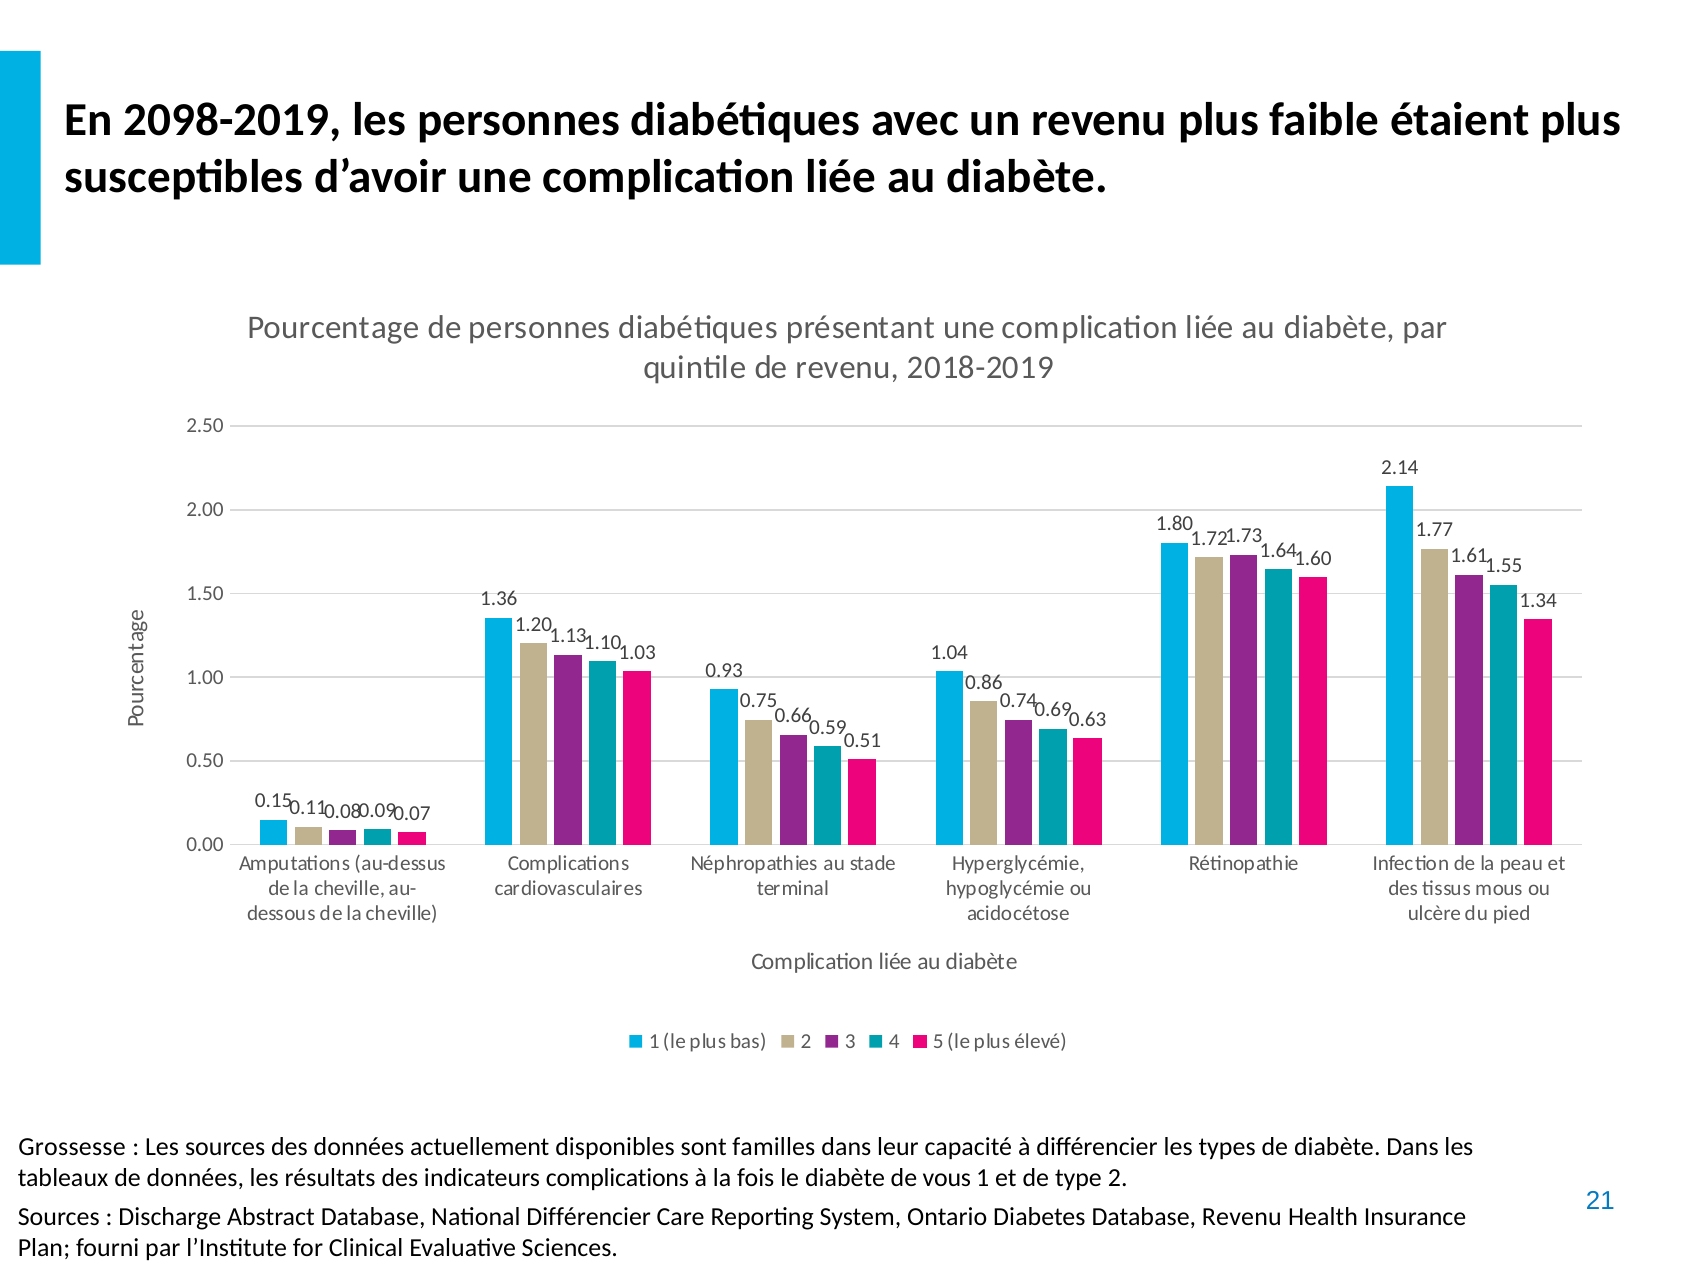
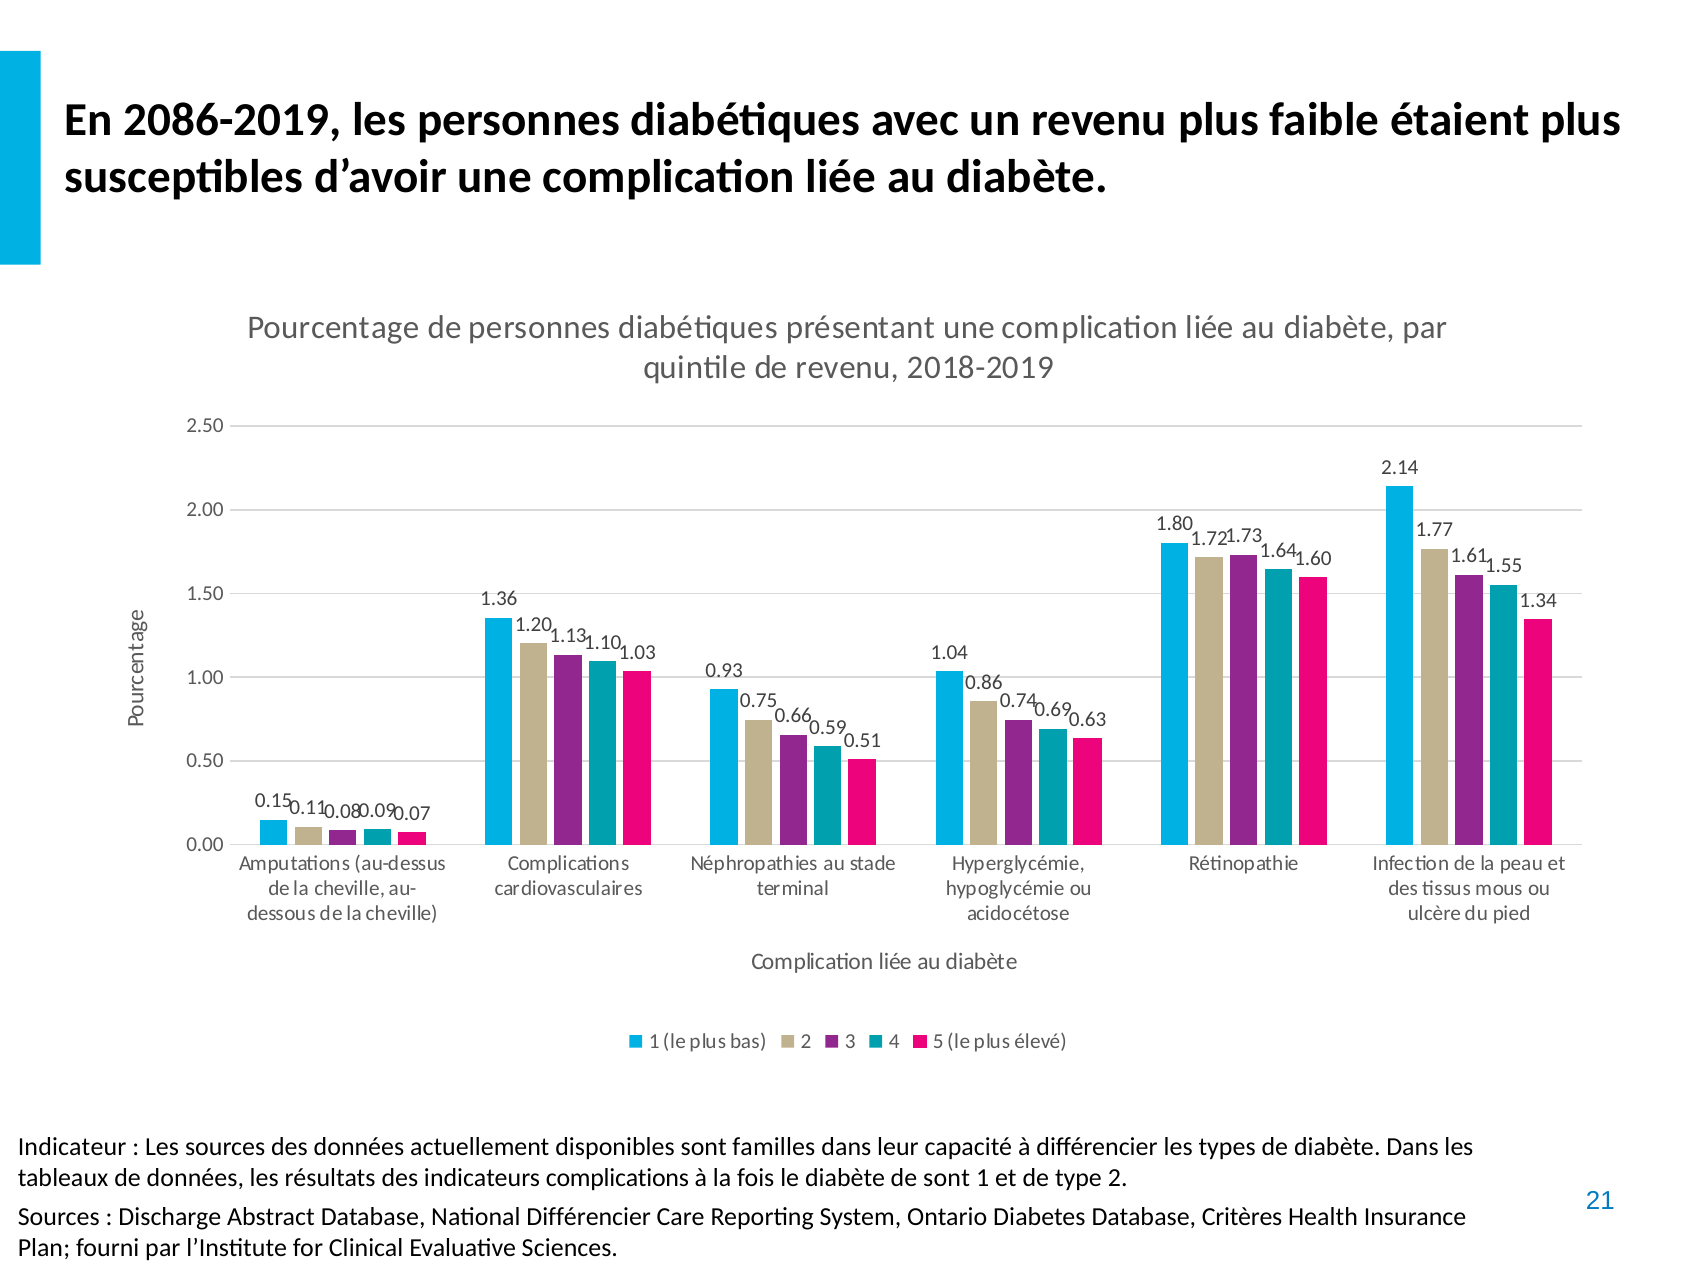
2098-2019: 2098-2019 -> 2086-2019 (233, 120)
Grossesse: Grossesse -> Indicateur (72, 1146)
de vous: vous -> sont (947, 1177)
Database Revenu: Revenu -> Critères (1242, 1216)
